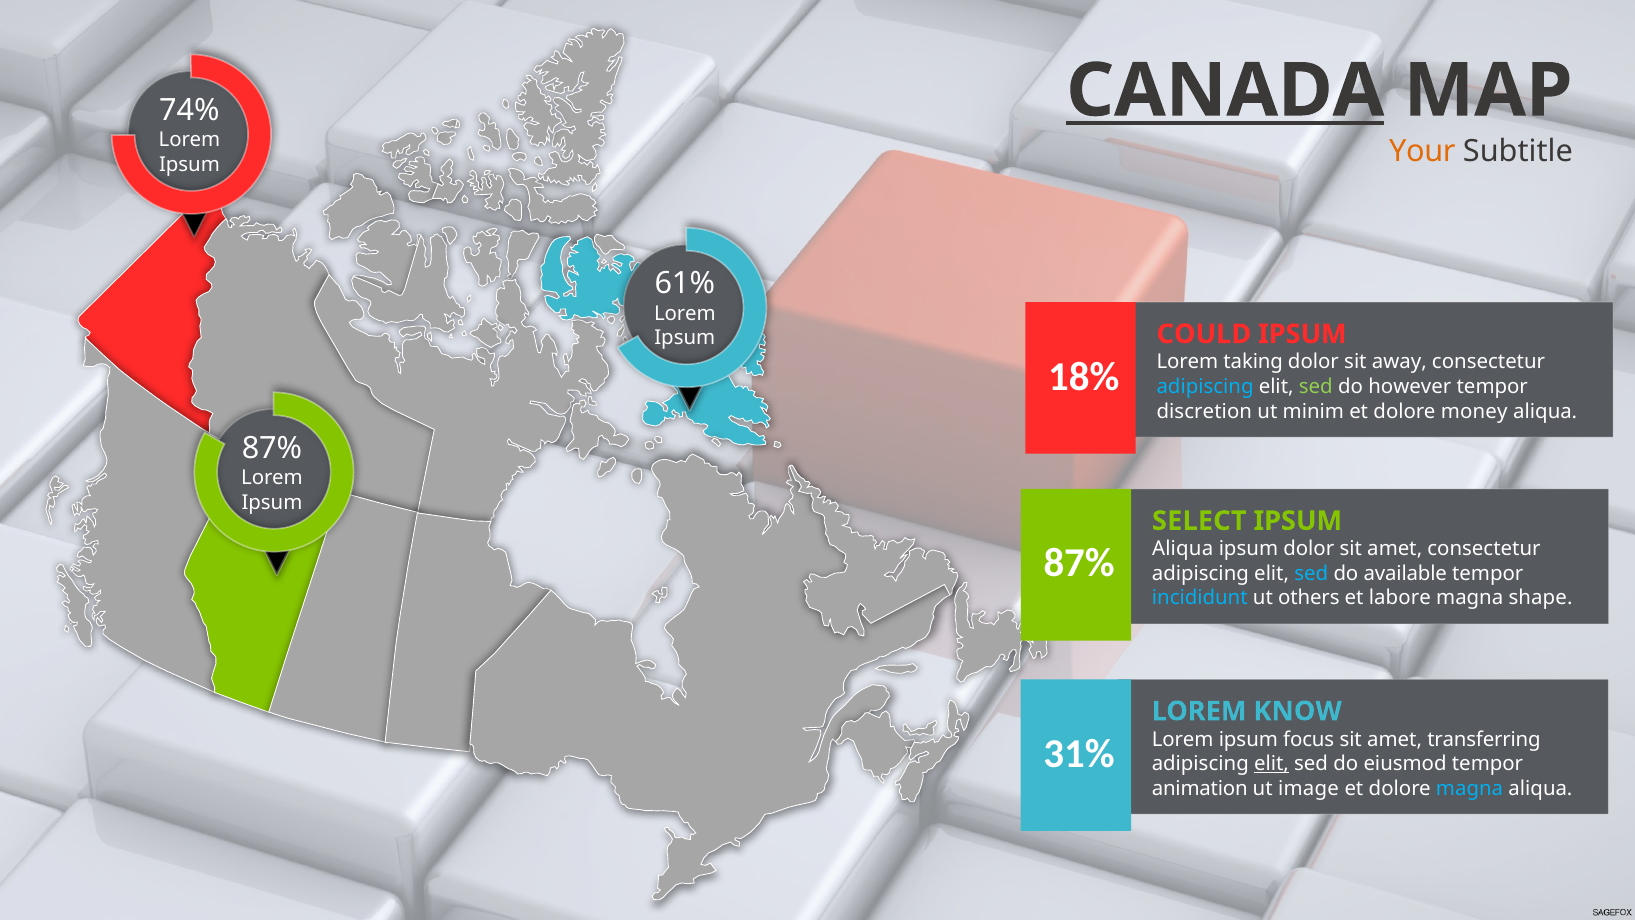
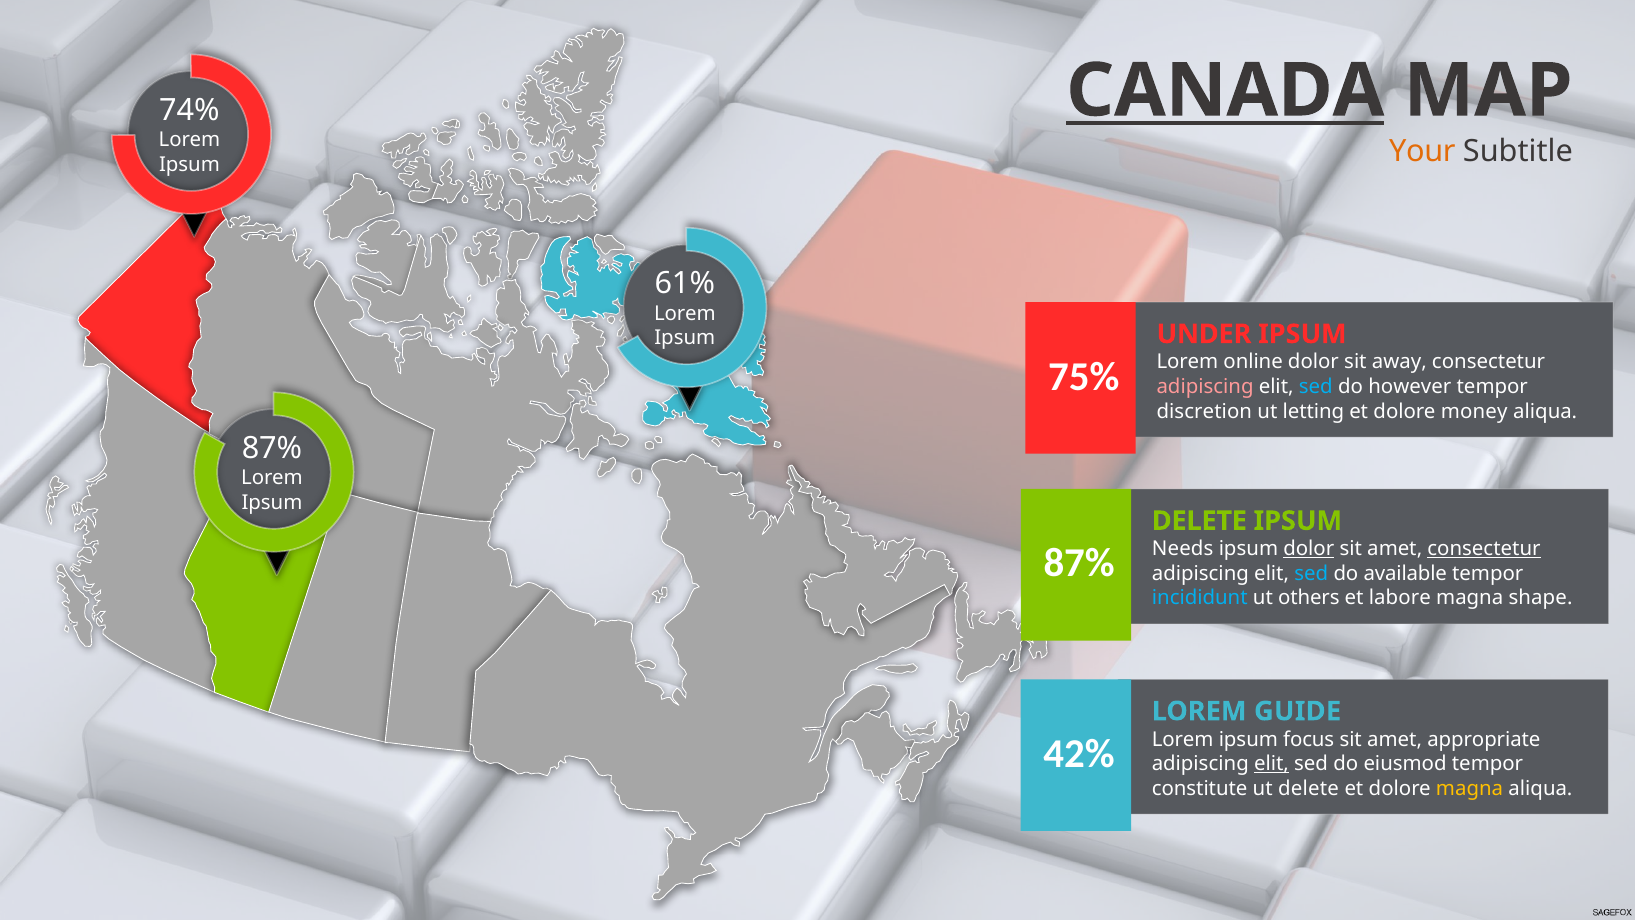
COULD: COULD -> UNDER (1204, 334)
taking: taking -> online (1253, 362)
18%: 18% -> 75% (1084, 376)
adipiscing colour: light blue -> pink (1205, 387)
sed colour: light green -> light blue (1316, 387)
minim: minim -> letting (1313, 411)
SELECT: SELECT -> DELETE (1199, 521)
Aliqua: Aliqua -> Needs (1183, 549)
dolor underline: none -> present (1309, 549)
consectetur underline: none -> present (1484, 549)
KNOW: KNOW -> GUIDE (1298, 711)
transferring: transferring -> appropriate (1484, 739)
31%: 31% -> 42% (1079, 753)
animation: animation -> constitute (1200, 788)
ut image: image -> delete (1309, 788)
magna colour: light blue -> yellow (1470, 788)
